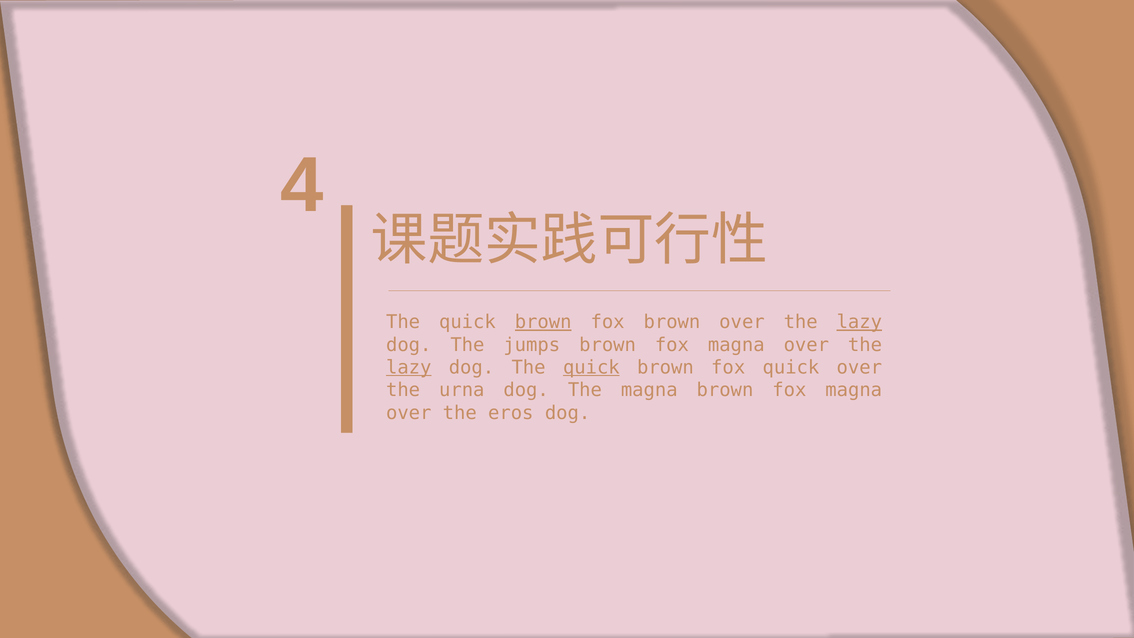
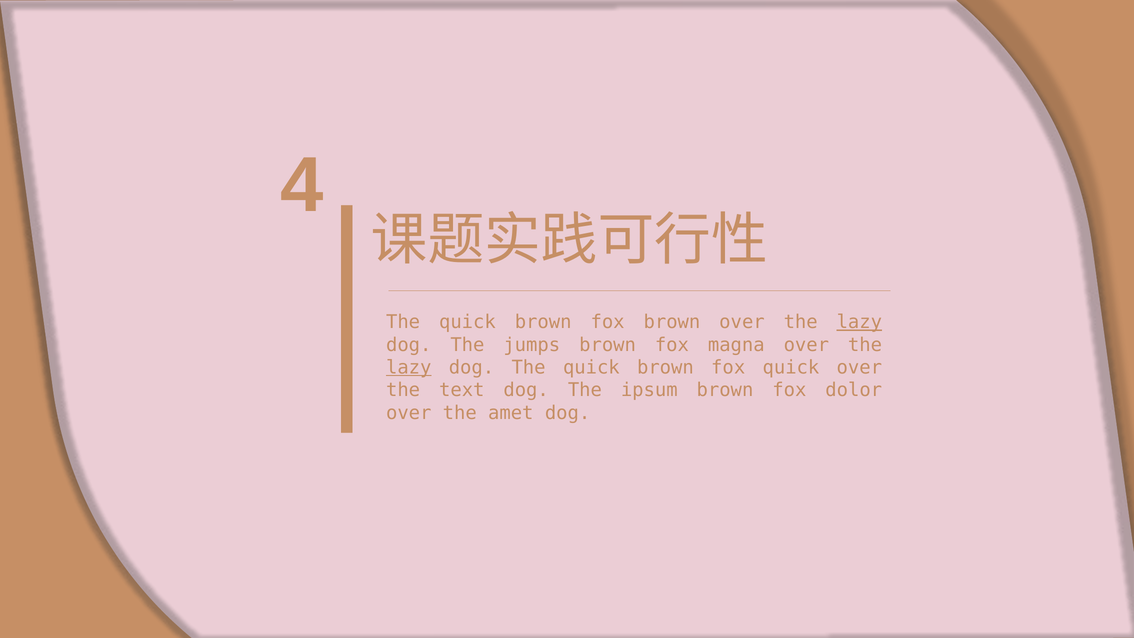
brown underline: present -> none (543, 322)
quick underline: present -> none (591, 367)
urna: urna -> text (462, 390)
The magna: magna -> ipsum (649, 390)
magna: magna -> dolor (854, 390)
eros: eros -> amet (511, 413)
